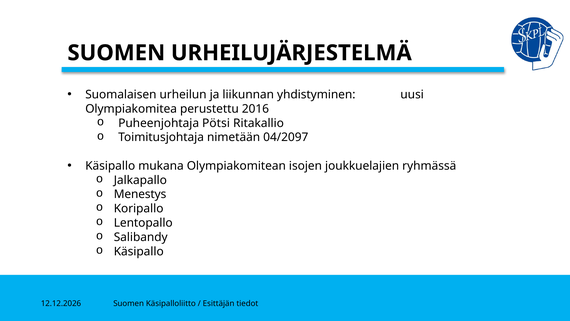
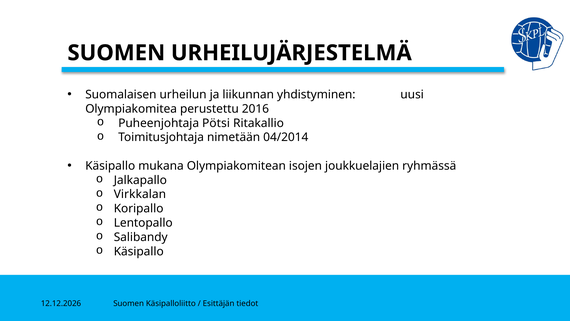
04/2097: 04/2097 -> 04/2014 (286, 137)
Menestys: Menestys -> Virkkalan (140, 194)
